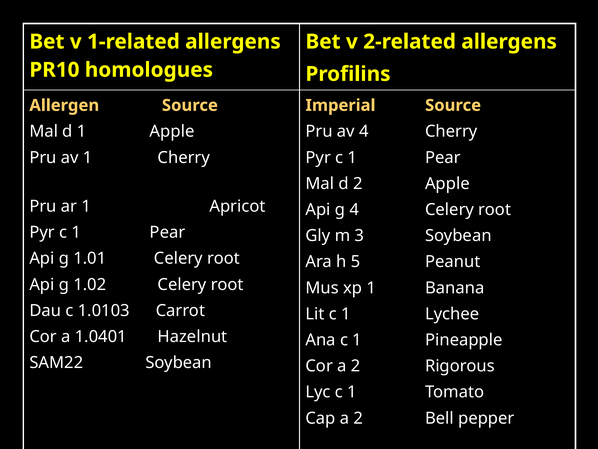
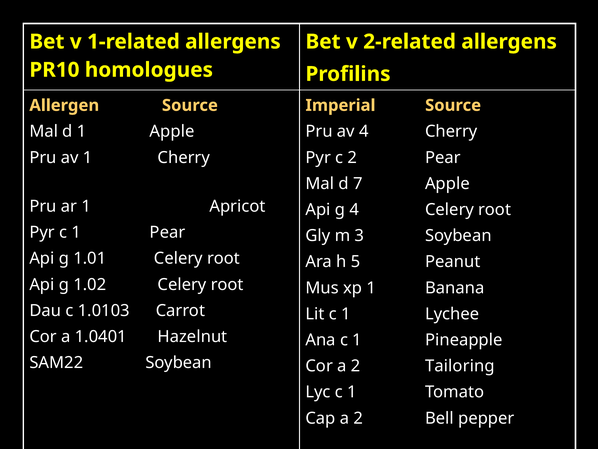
1: 1 -> 2 (352, 157)
d 2: 2 -> 7 (358, 183)
Rigorous: Rigorous -> Tailoring (460, 366)
